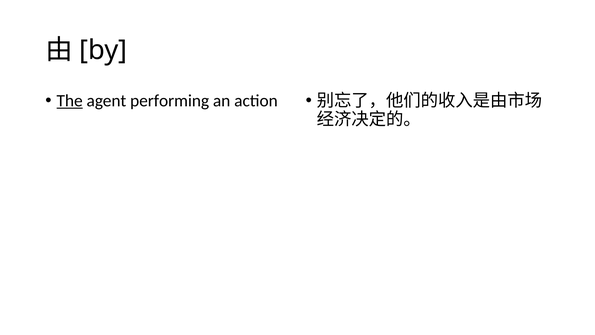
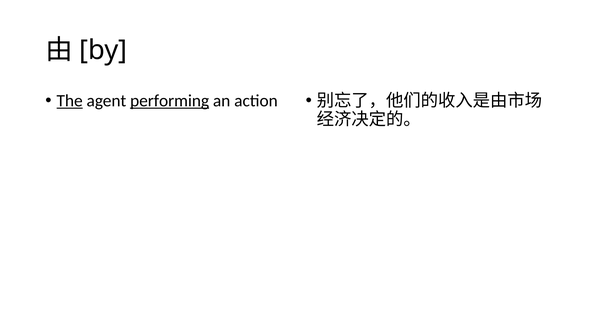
performing underline: none -> present (170, 101)
